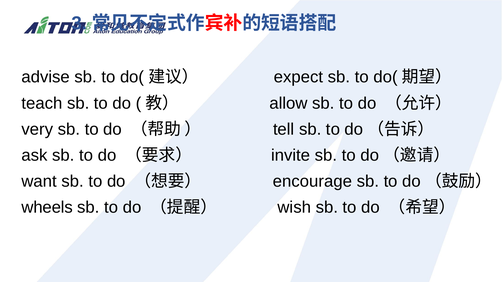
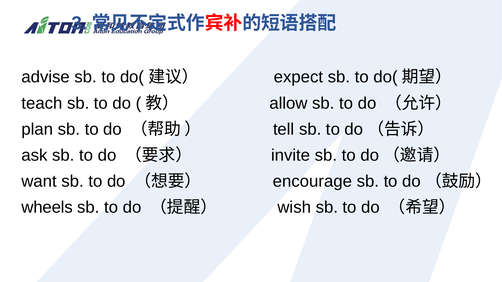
very: very -> plan (37, 129)
